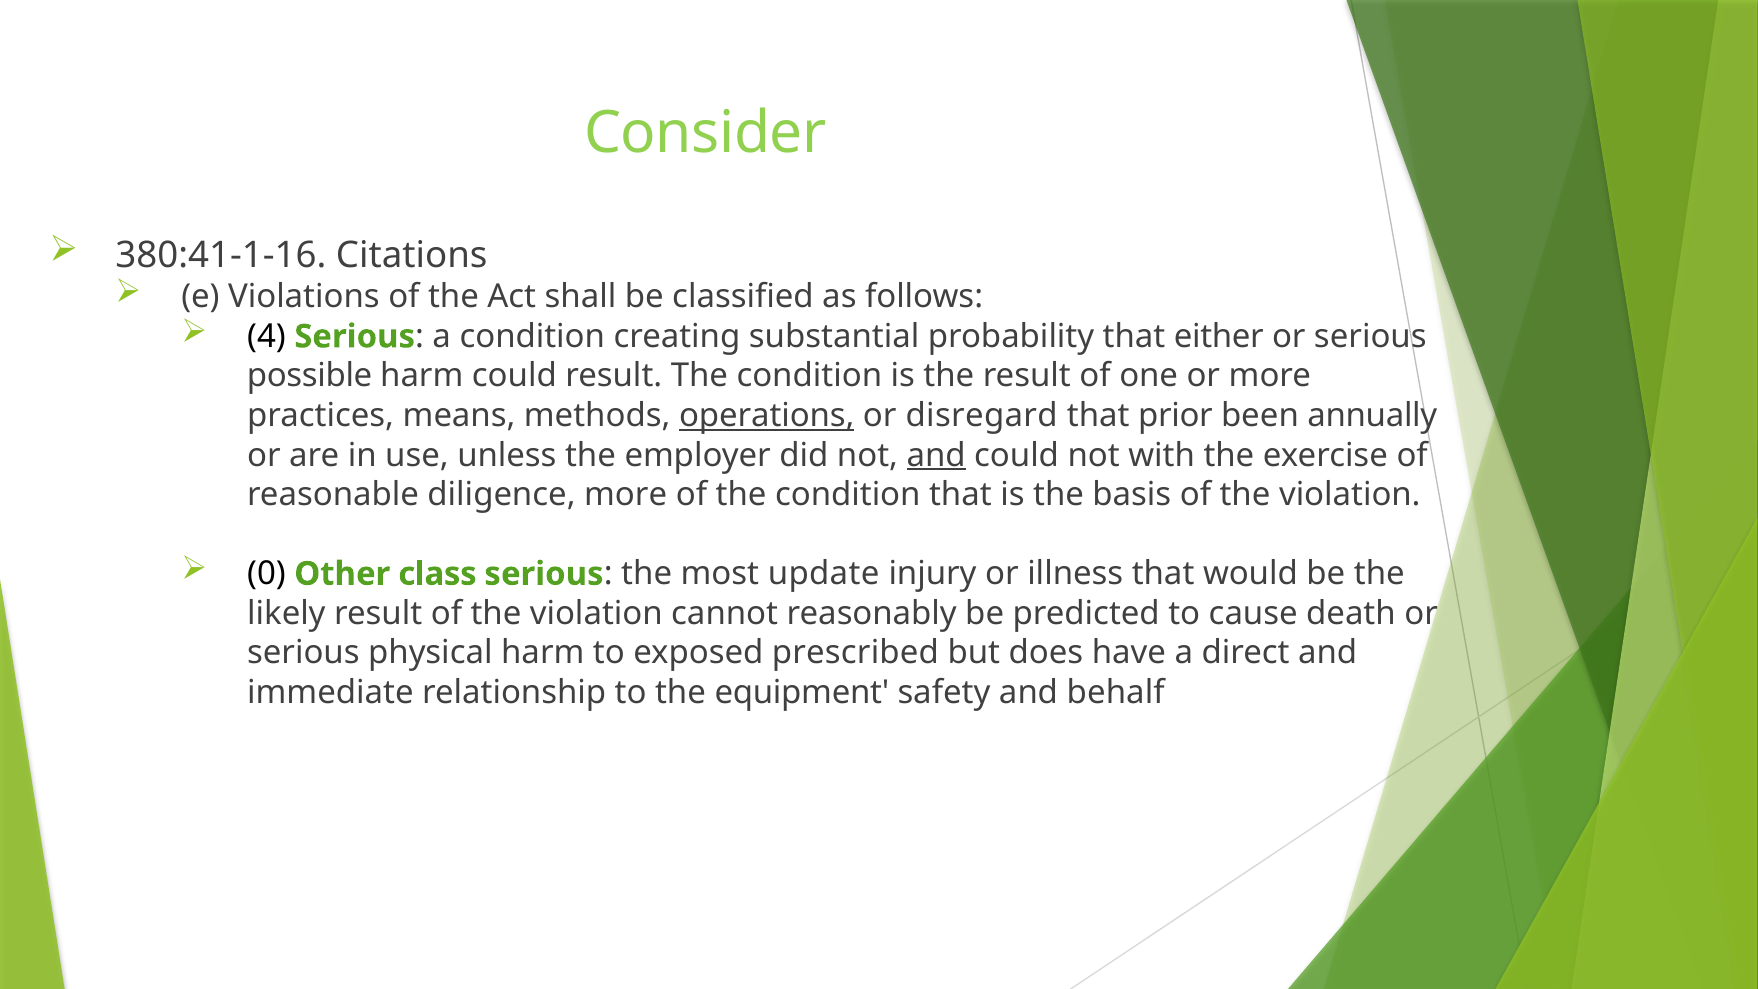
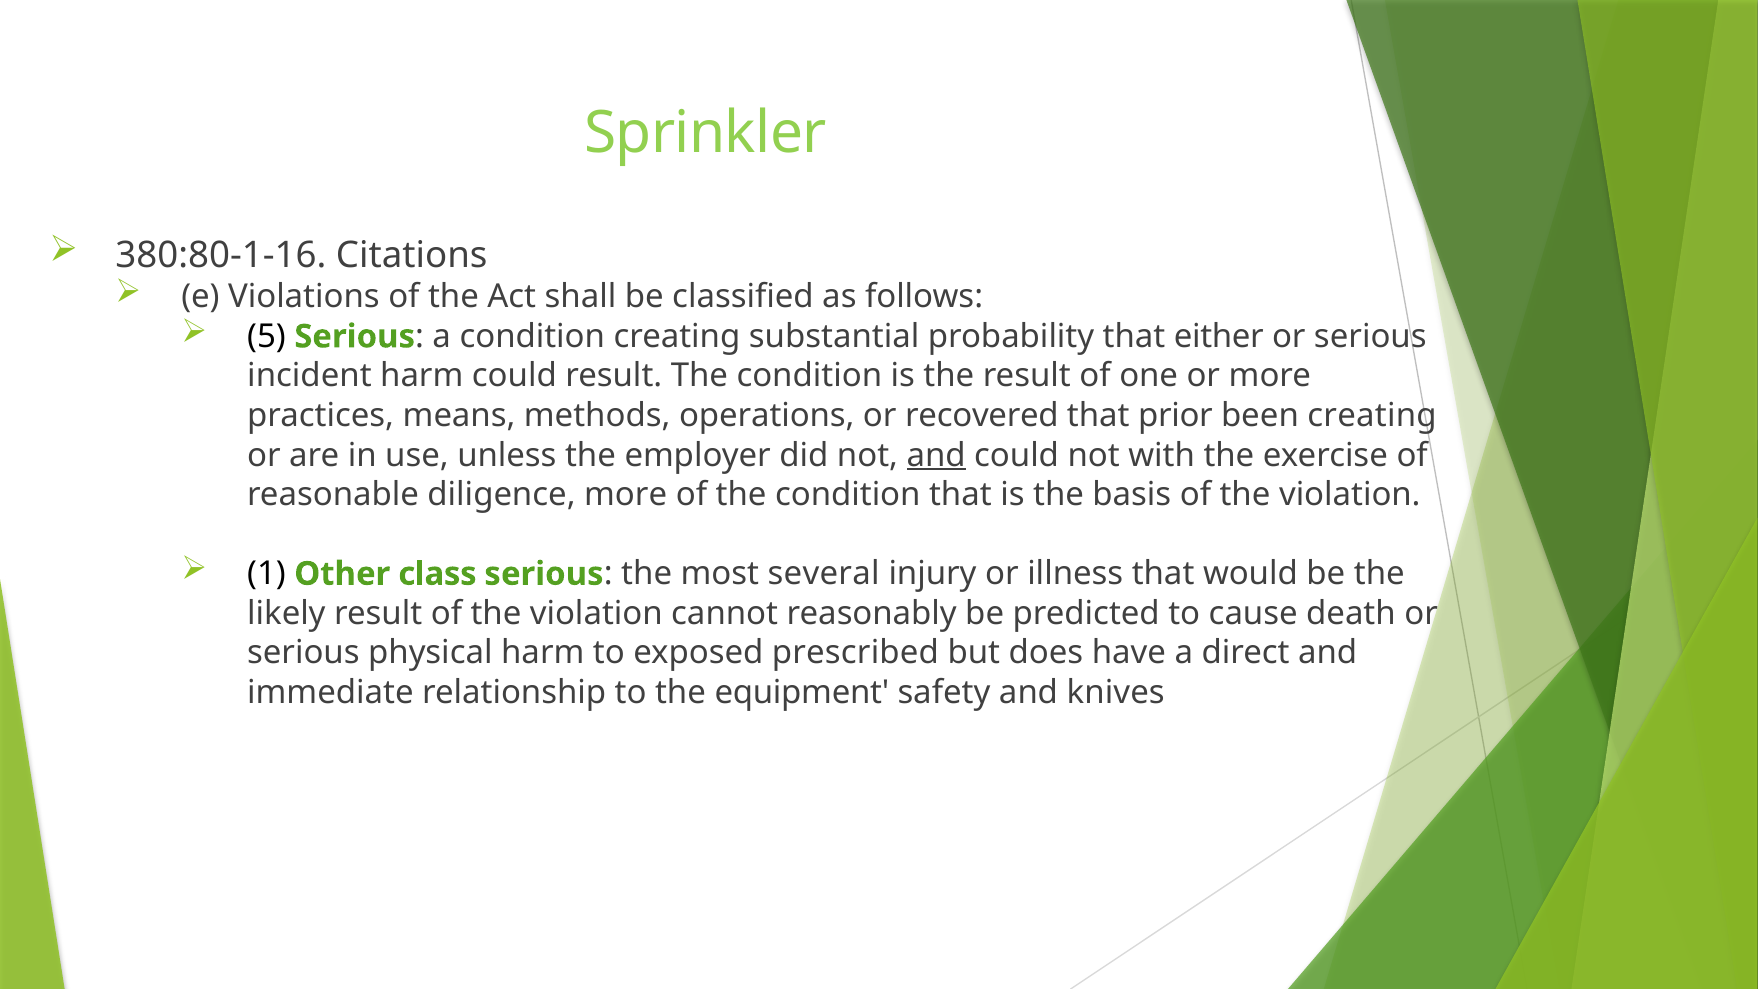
Consider: Consider -> Sprinkler (705, 133)
380:41-1-16: 380:41-1-16 -> 380:80-1-16 (221, 255)
4: 4 -> 5 (266, 336)
possible: possible -> incident (309, 376)
operations underline: present -> none (767, 416)
disregard: disregard -> recovered (982, 416)
been annually: annually -> creating (1372, 416)
0: 0 -> 1 (266, 574)
update: update -> several (824, 574)
behalf: behalf -> knives (1116, 692)
